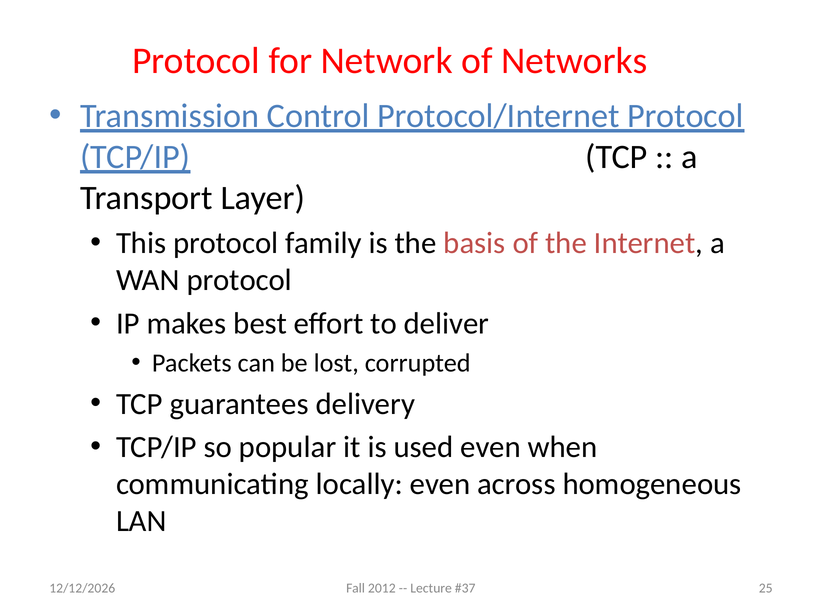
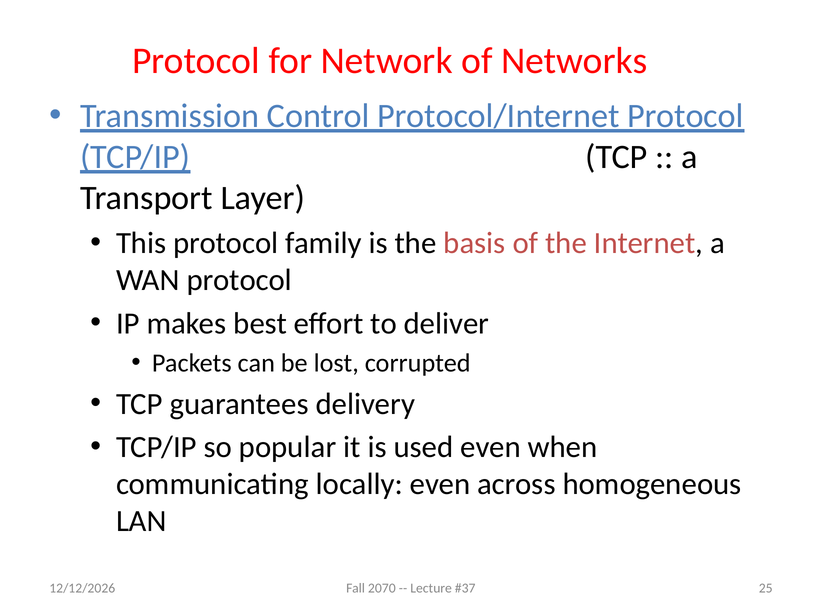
2012: 2012 -> 2070 (382, 589)
